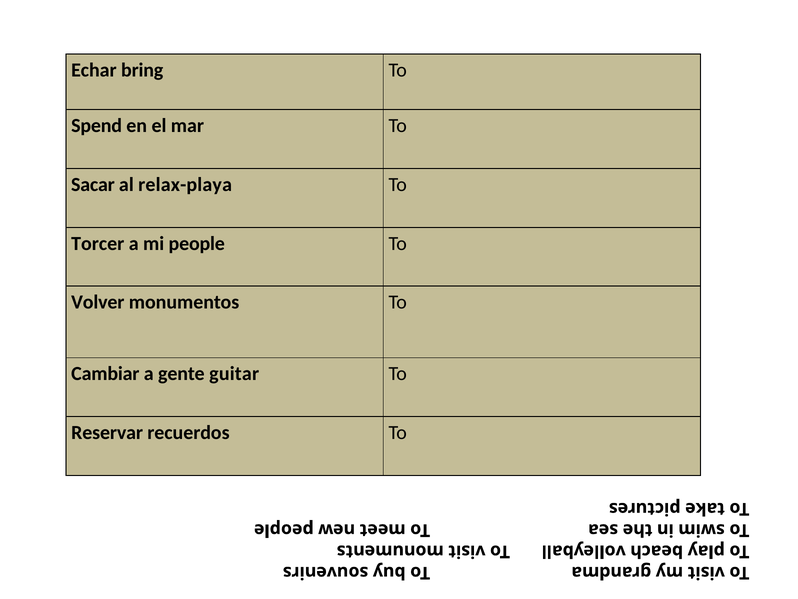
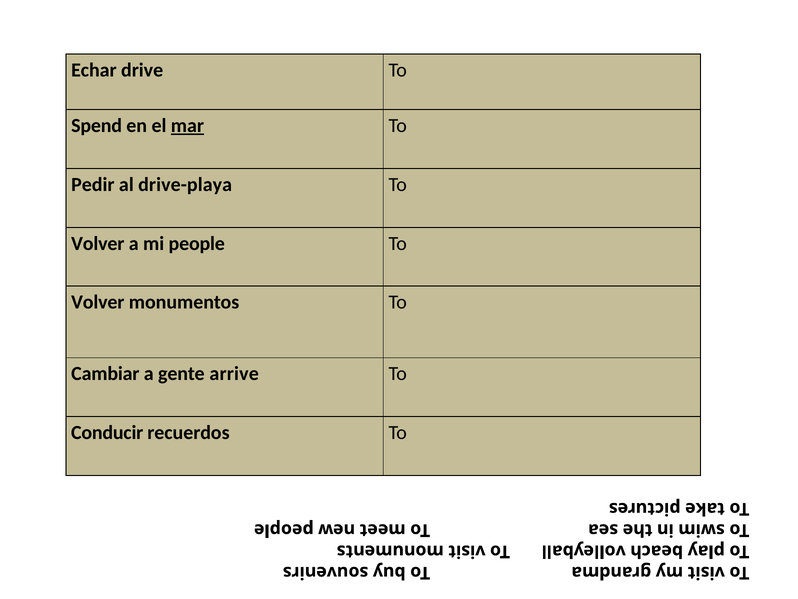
bring: bring -> drive (142, 70)
mar underline: none -> present (187, 126)
Sacar: Sacar -> Pedir (93, 184)
relax-playa: relax-playa -> drive-playa (185, 184)
Torcer: Torcer -> Volver (98, 243)
guitar: guitar -> arrive (234, 374)
Reservar: Reservar -> Conducir (107, 432)
